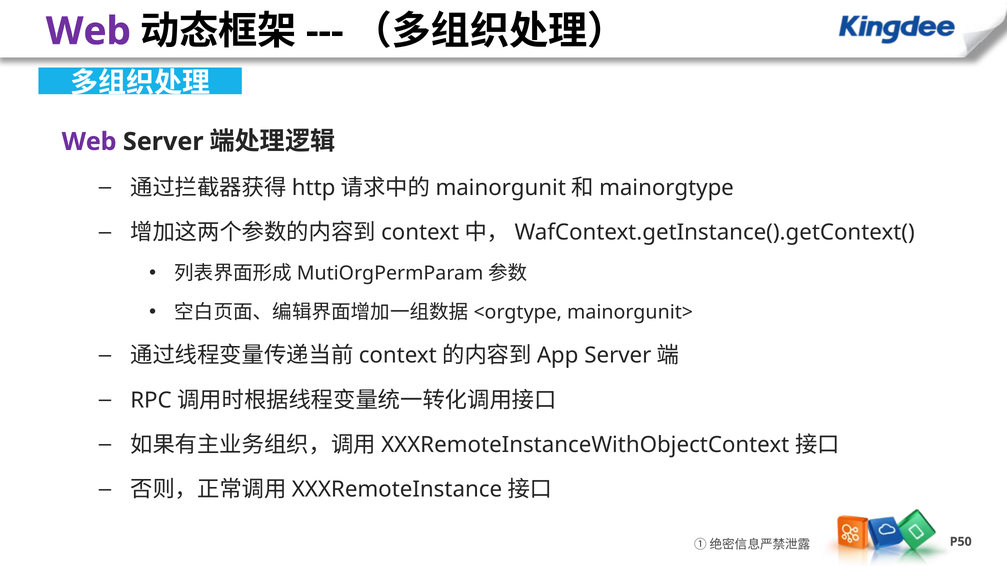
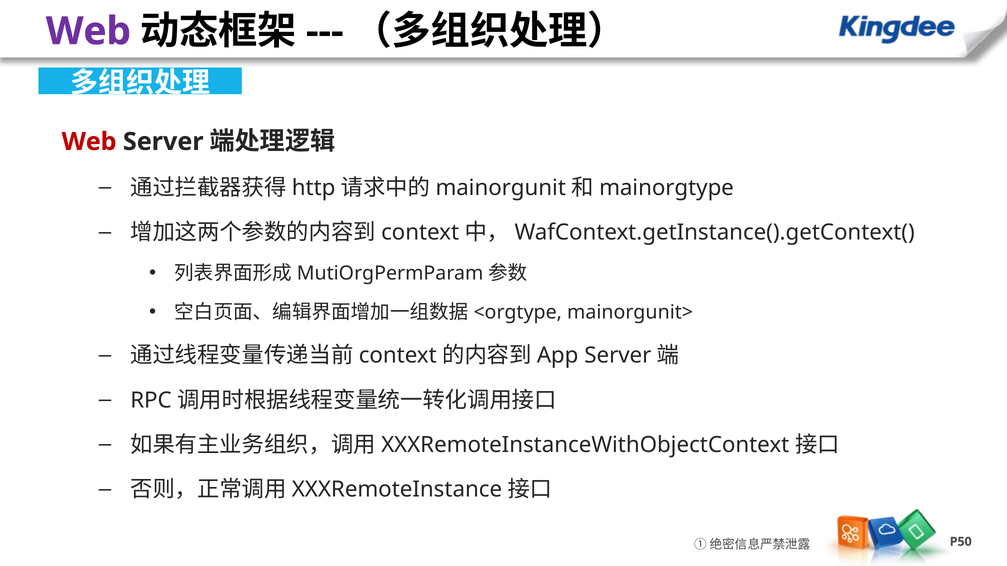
Web colour: purple -> red (89, 142)
